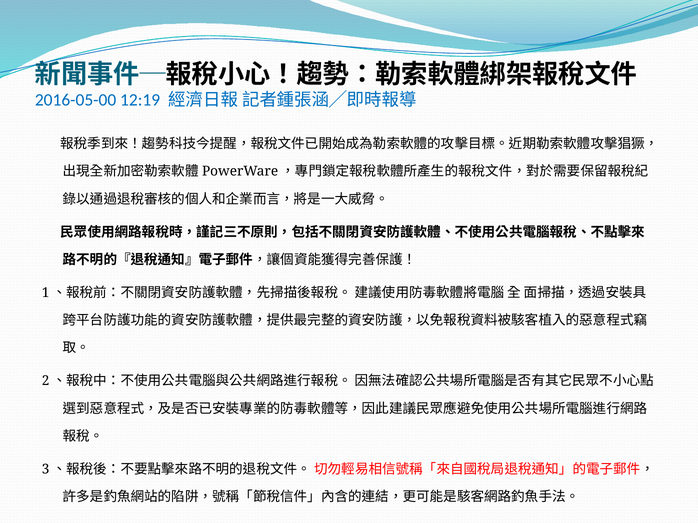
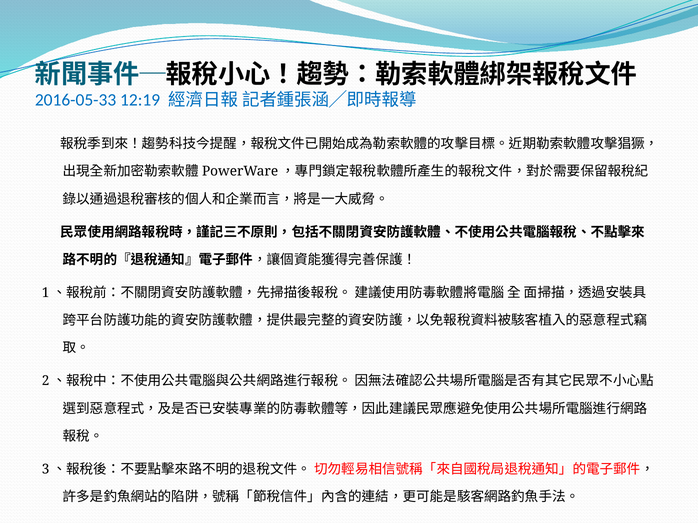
2016-05-00: 2016-05-00 -> 2016-05-33 (76, 100)
